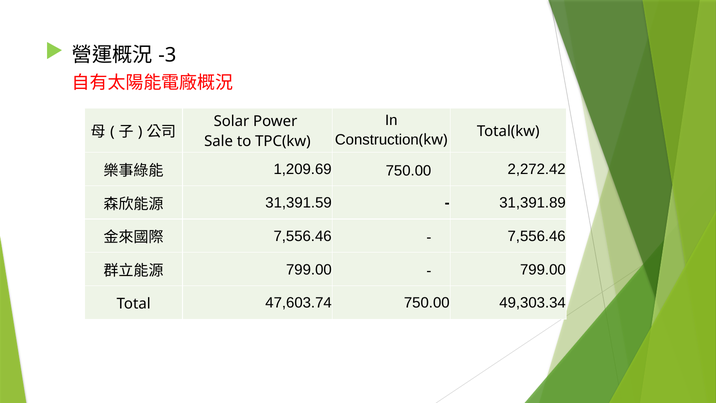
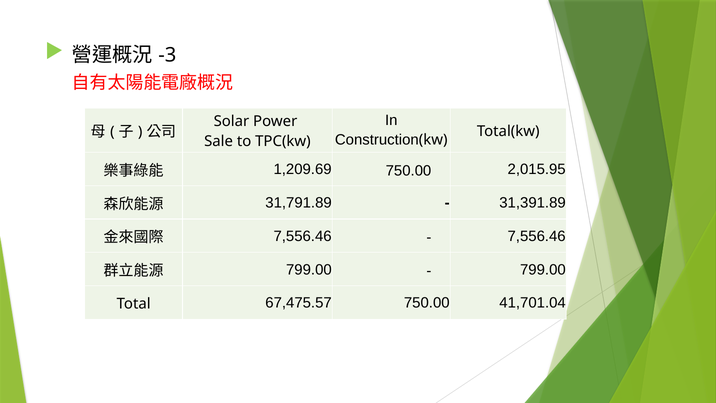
2,272.42: 2,272.42 -> 2,015.95 (537, 169)
31,391.59: 31,391.59 -> 31,791.89 (299, 203)
47,603.74: 47,603.74 -> 67,475.57 (299, 303)
49,303.34: 49,303.34 -> 41,701.04 (533, 303)
